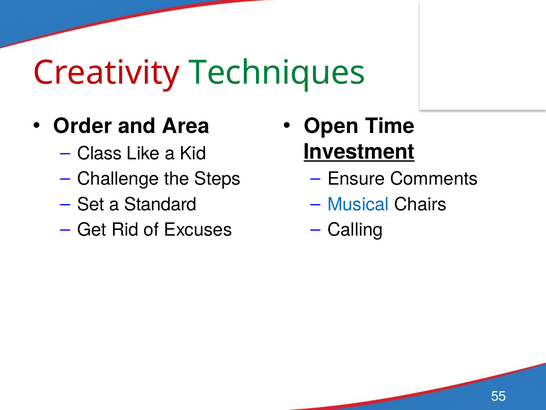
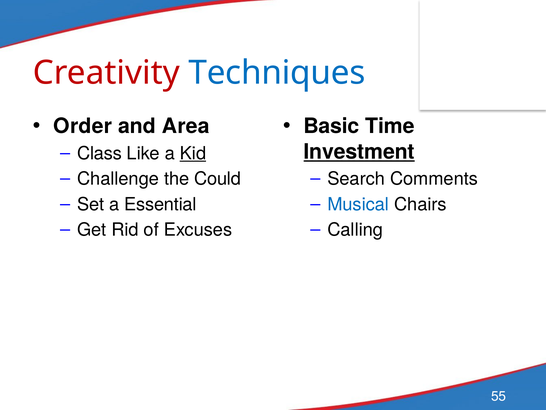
Techniques colour: green -> blue (277, 73)
Open: Open -> Basic (331, 126)
Kid underline: none -> present (193, 153)
Steps: Steps -> Could (218, 179)
Ensure: Ensure -> Search (356, 179)
Standard: Standard -> Essential (160, 204)
